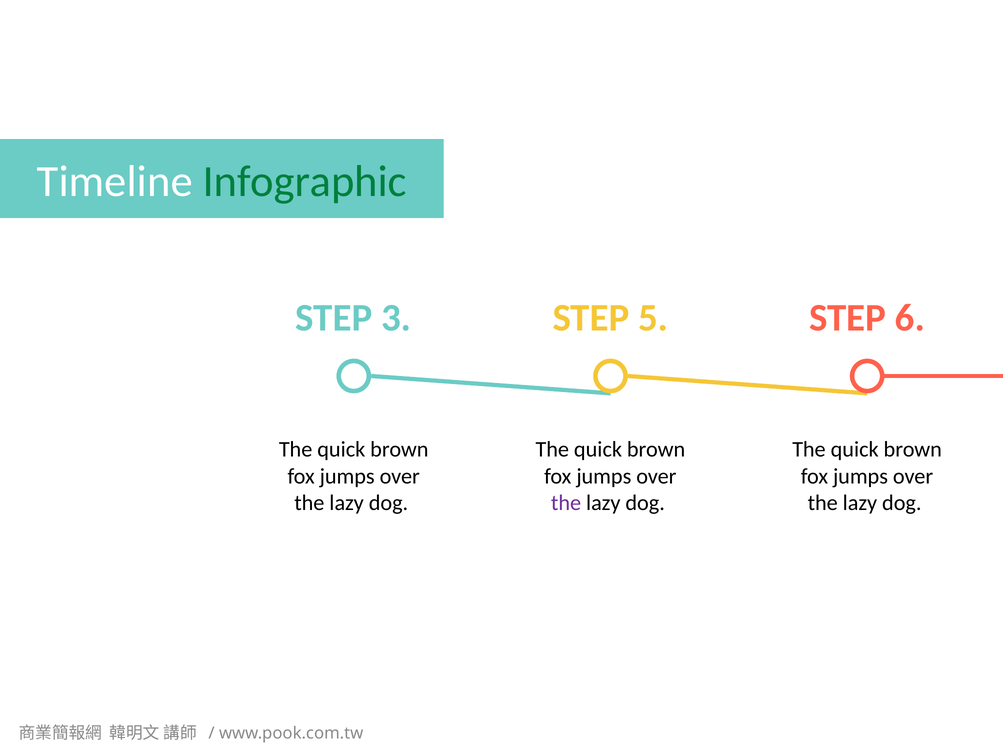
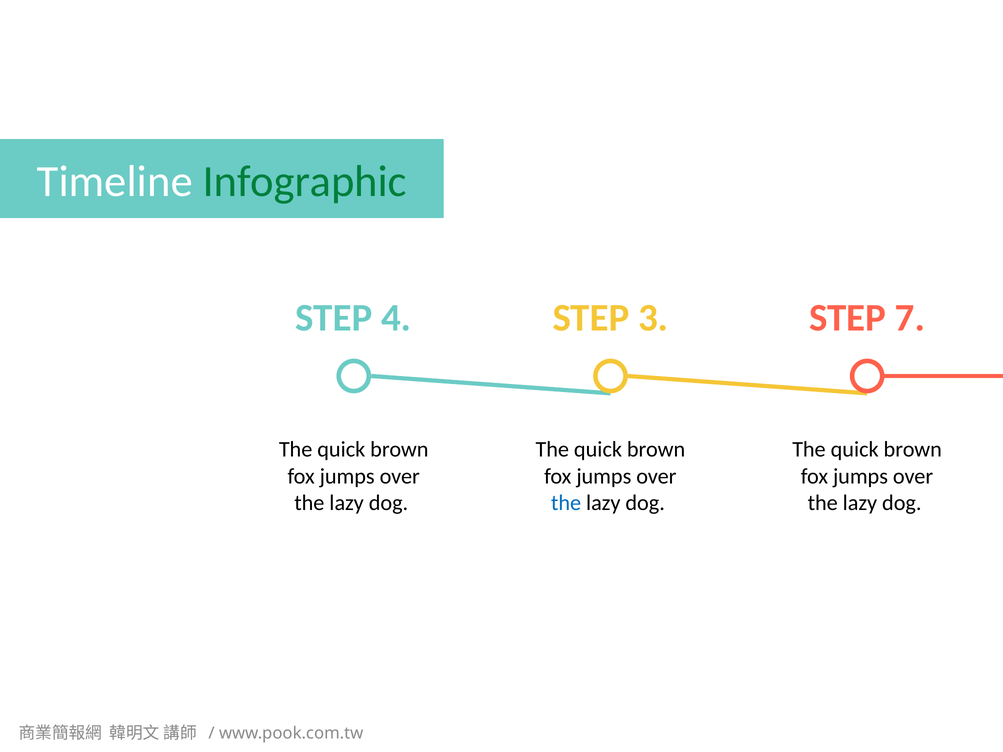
3: 3 -> 4 (396, 318)
5: 5 -> 3 (653, 318)
6: 6 -> 7 (910, 318)
the colour: purple -> blue (566, 503)
